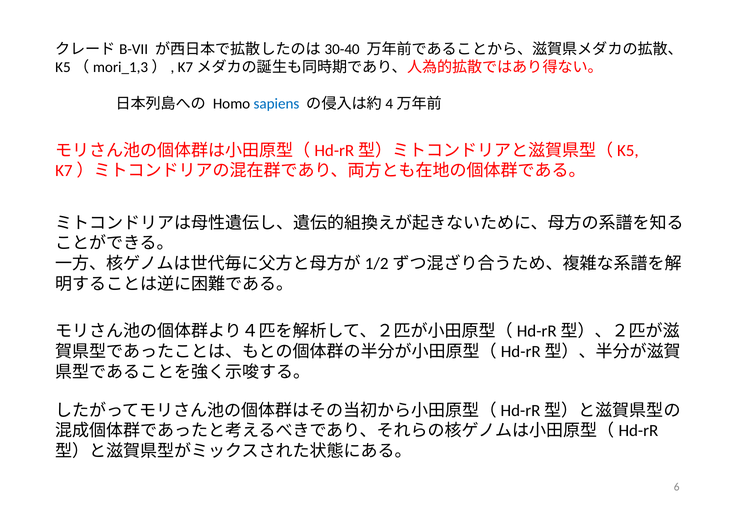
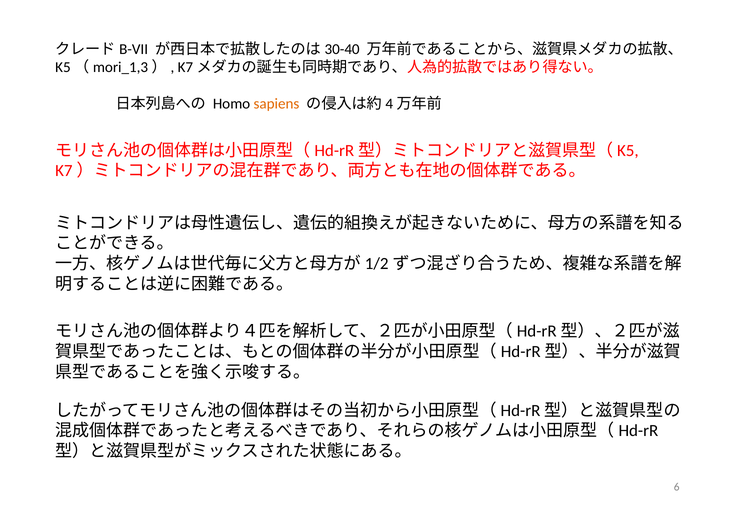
sapiens colour: blue -> orange (276, 104)
